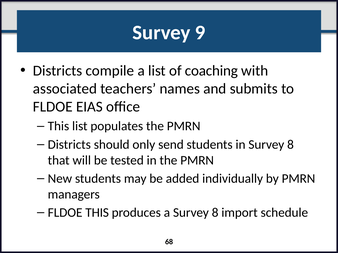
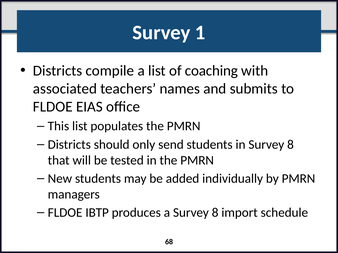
9: 9 -> 1 (200, 33)
FLDOE THIS: THIS -> IBTP (97, 213)
